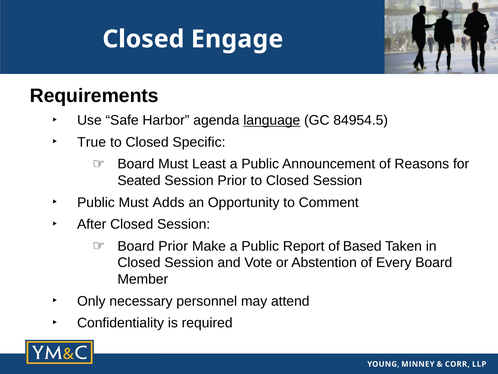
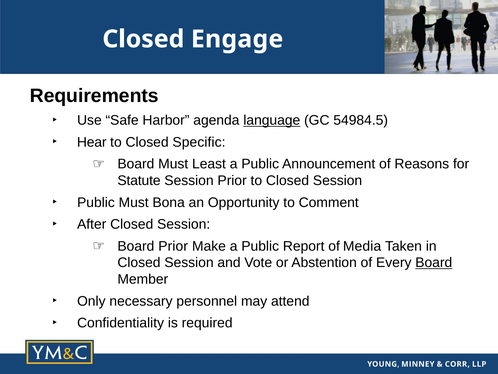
84954.5: 84954.5 -> 54984.5 (361, 120)
True: True -> Hear (92, 142)
Seated: Seated -> Statute (139, 180)
Adds: Adds -> Bona (169, 202)
Based: Based -> Media (362, 246)
Board underline: none -> present (434, 262)
